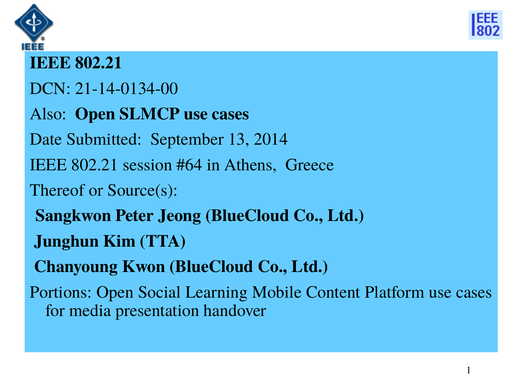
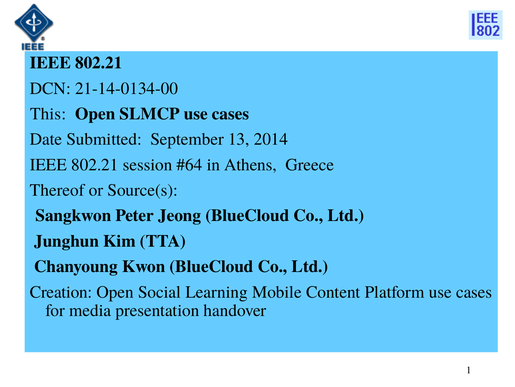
Also: Also -> This (48, 114)
Portions: Portions -> Creation (61, 291)
